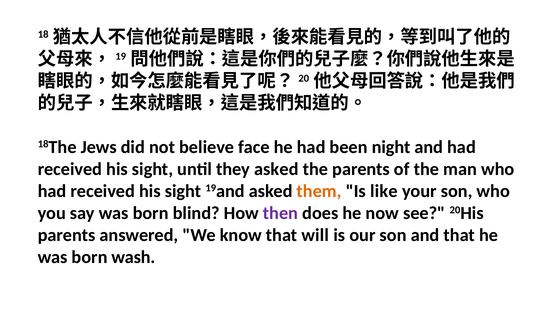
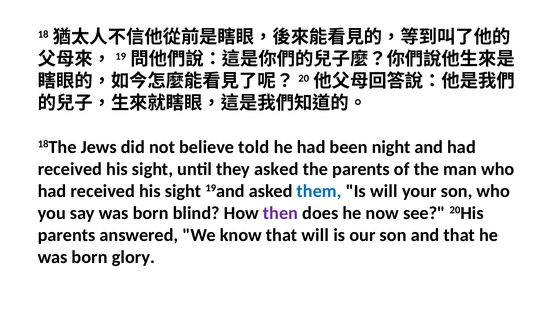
face: face -> told (254, 147)
them colour: orange -> blue (319, 191)
Is like: like -> will (384, 191)
wash: wash -> glory (133, 257)
